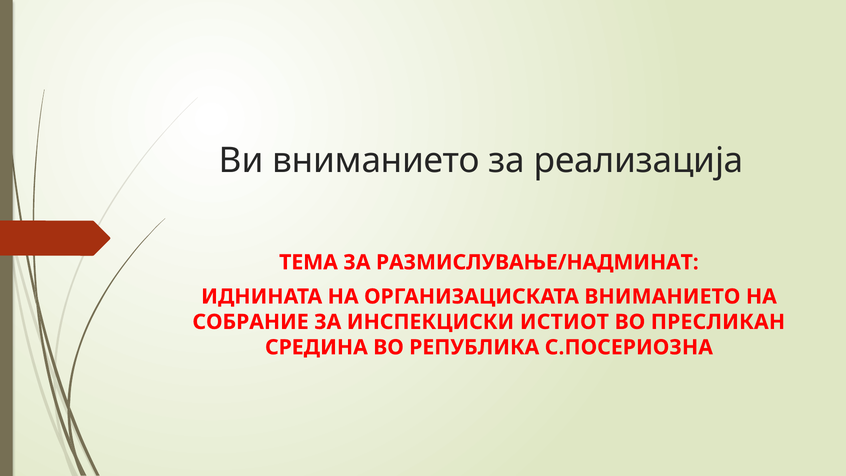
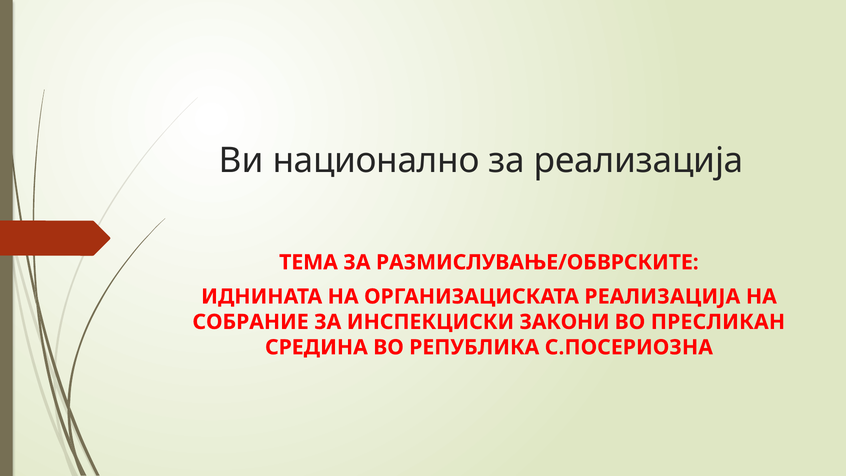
Ви вниманието: вниманието -> национално (376, 161)
РАЗМИСЛУВАЊЕ/НАДМИНАТ: РАЗМИСЛУВАЊЕ/НАДМИНАТ -> РАЗМИСЛУВАЊЕ/ОБВРСКИТЕ (537, 262)
ОРГАНИЗАЦИСКАТА ВНИМАНИЕТО: ВНИМАНИЕТО -> РЕАЛИЗАЦИЈА (662, 297)
ИСТИОТ: ИСТИОТ -> ЗАКОНИ (565, 322)
